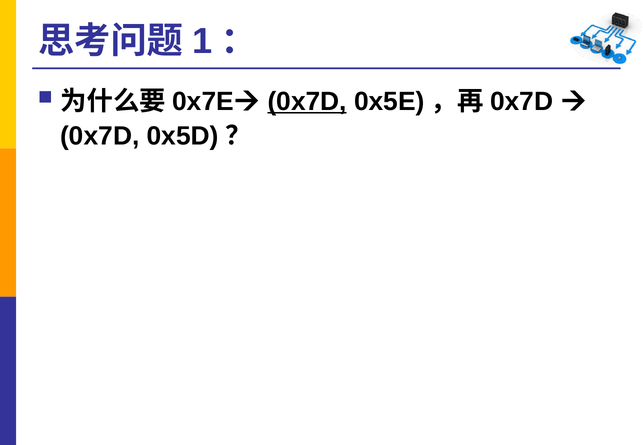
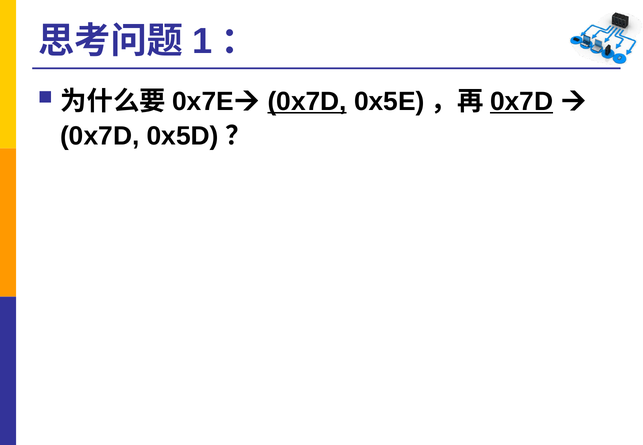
0x7D underline: none -> present (522, 101)
